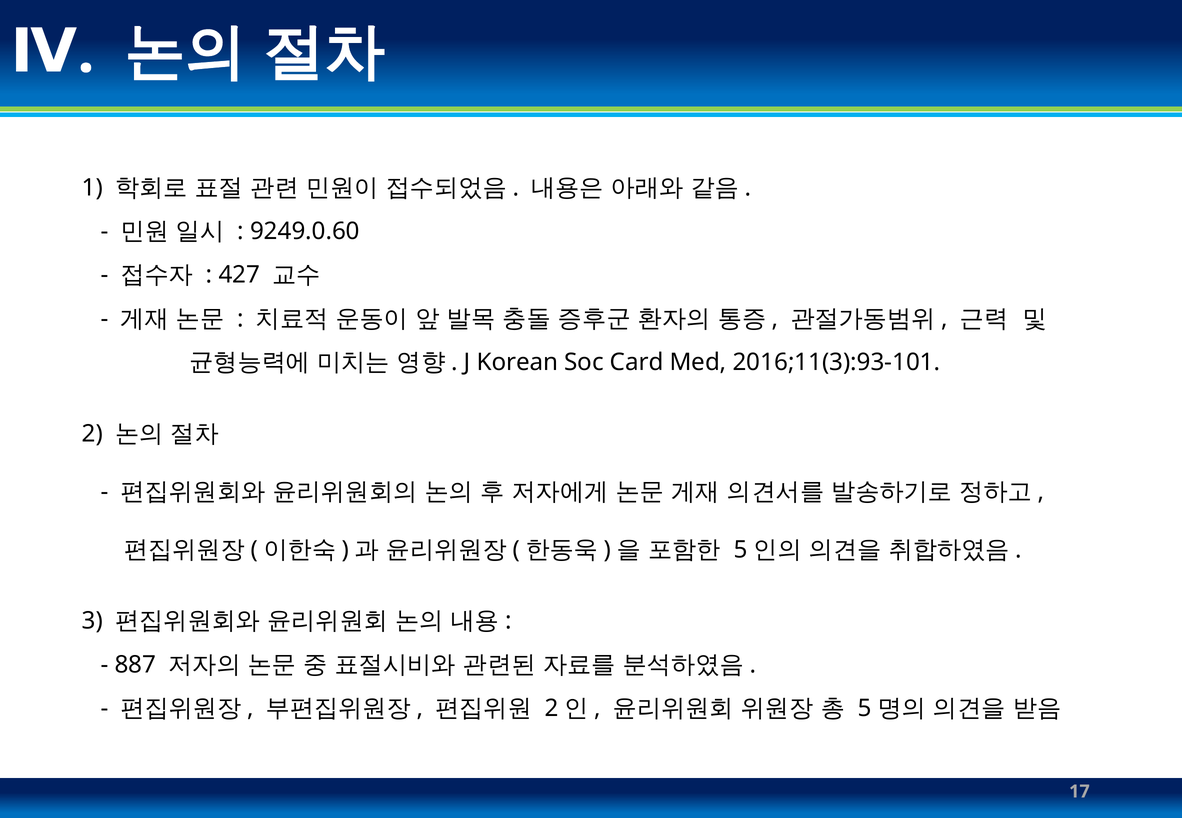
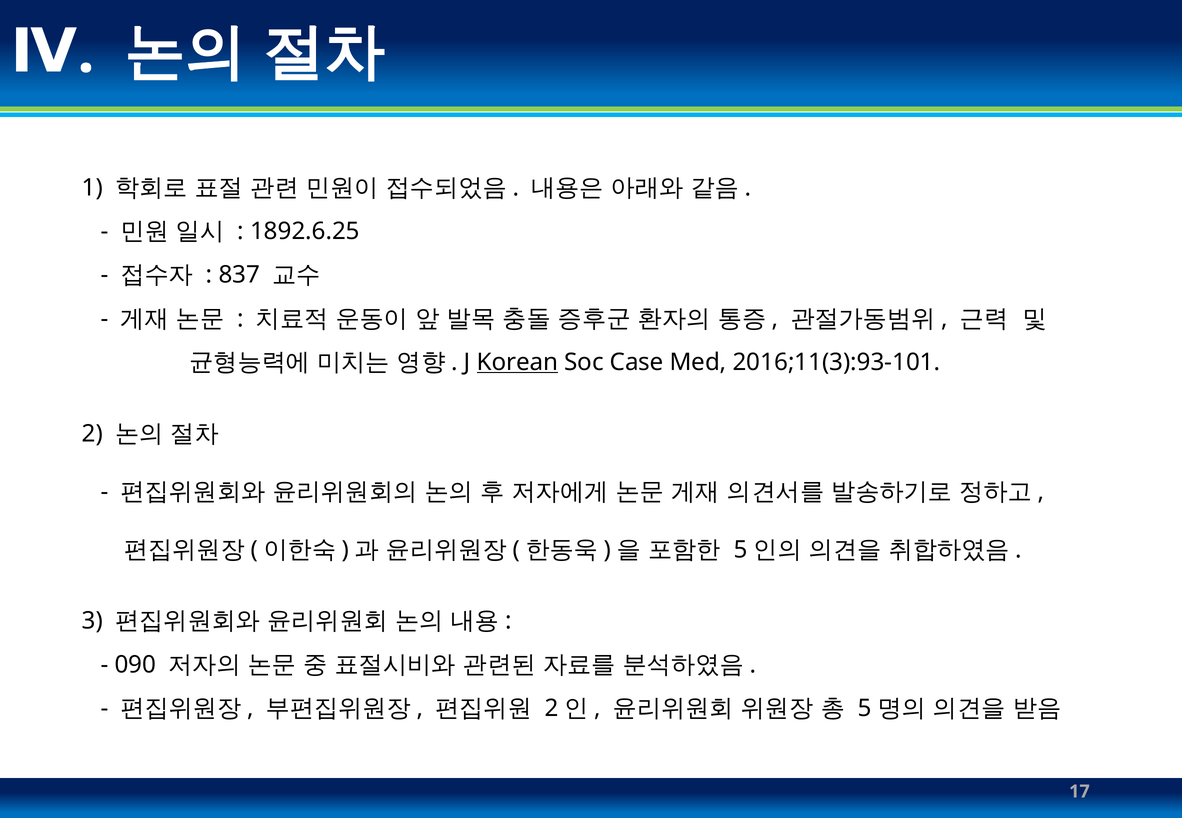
9249.0.60: 9249.0.60 -> 1892.6.25 (305, 231)
427: 427 -> 837 (239, 275)
Korean underline: none -> present (517, 362)
Card: Card -> Case (637, 362)
887: 887 -> 090 (135, 665)
